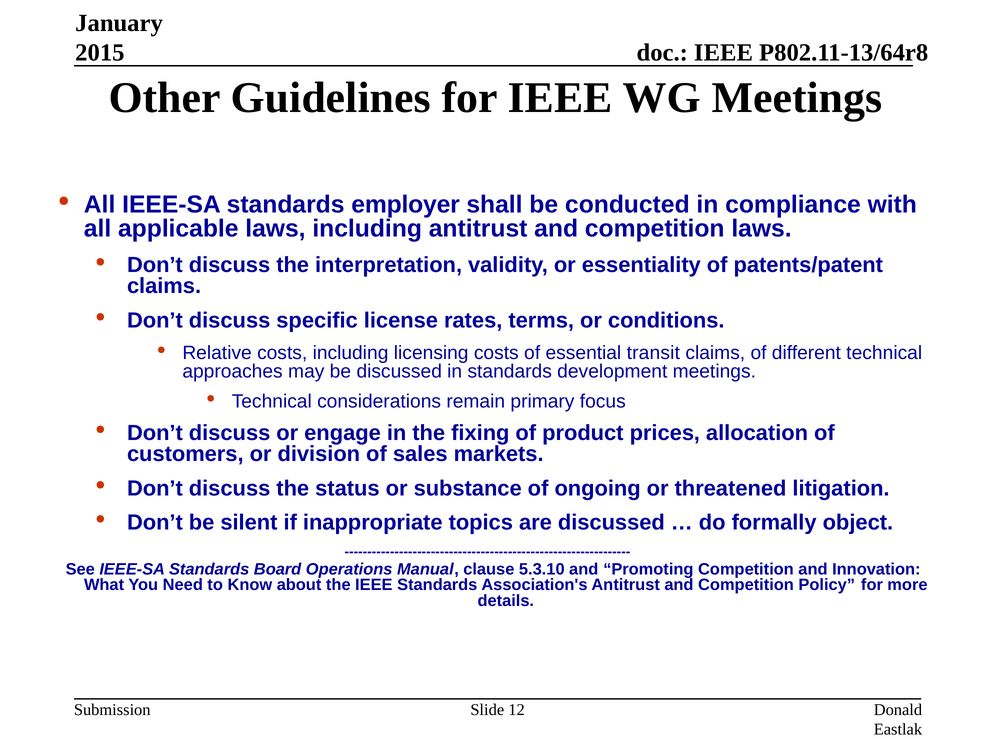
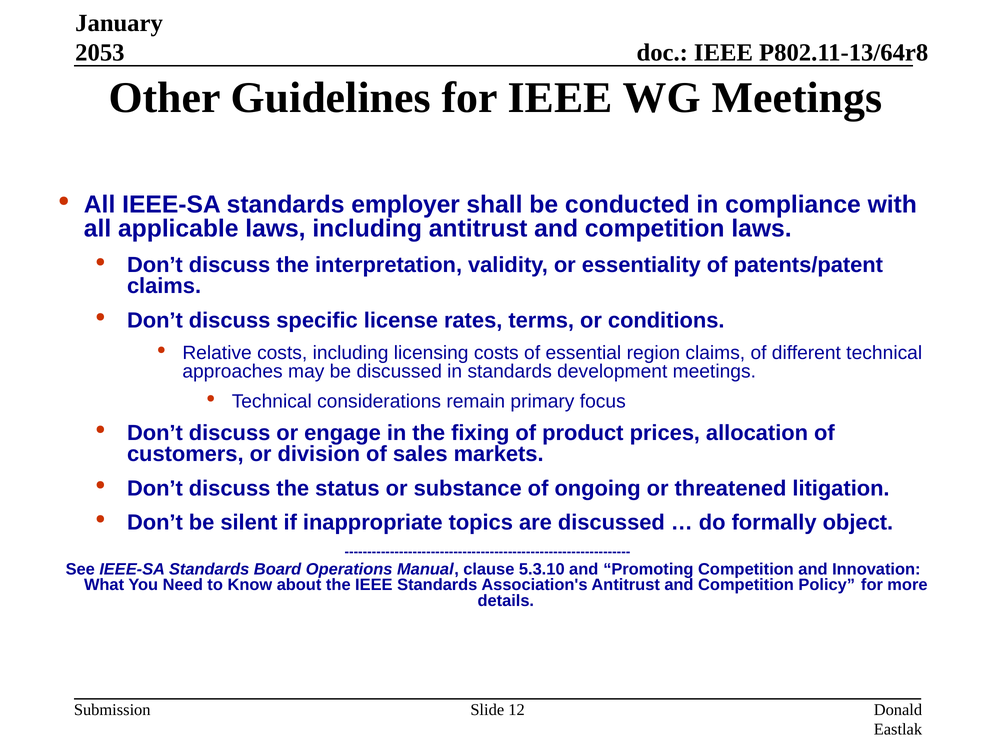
2015: 2015 -> 2053 (100, 53)
transit: transit -> region (653, 353)
